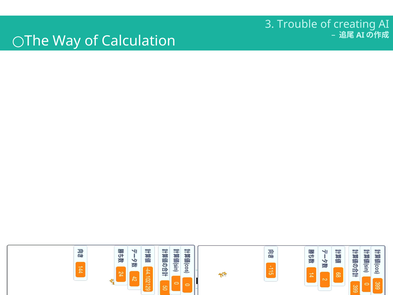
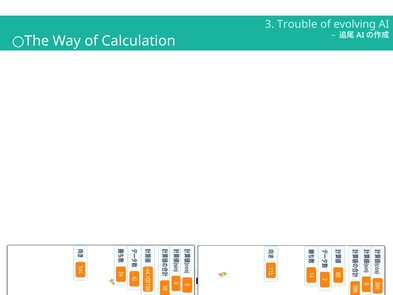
creating: creating -> evolving (355, 24)
